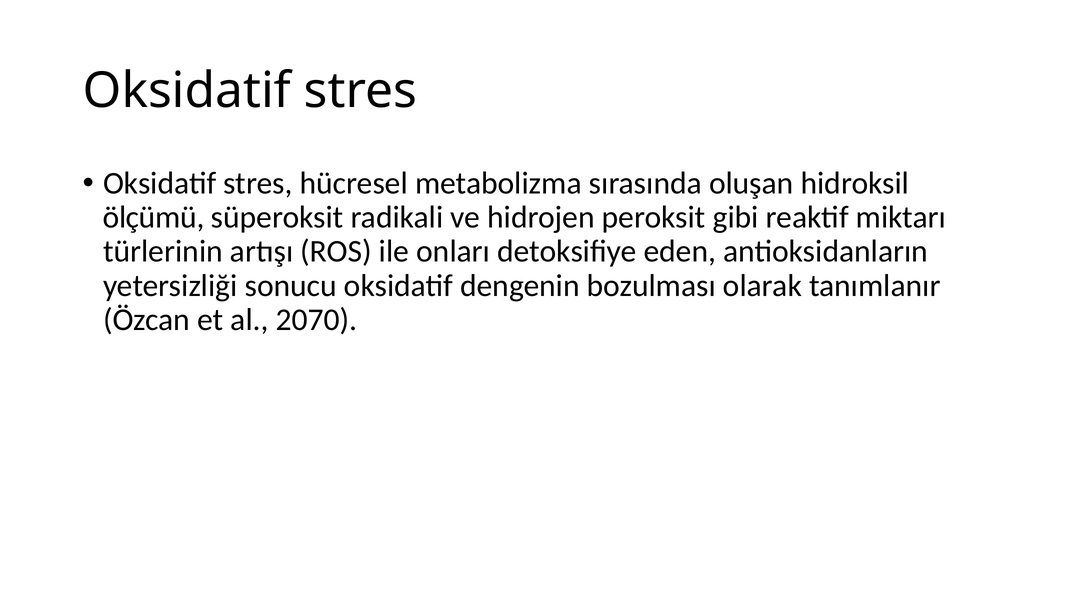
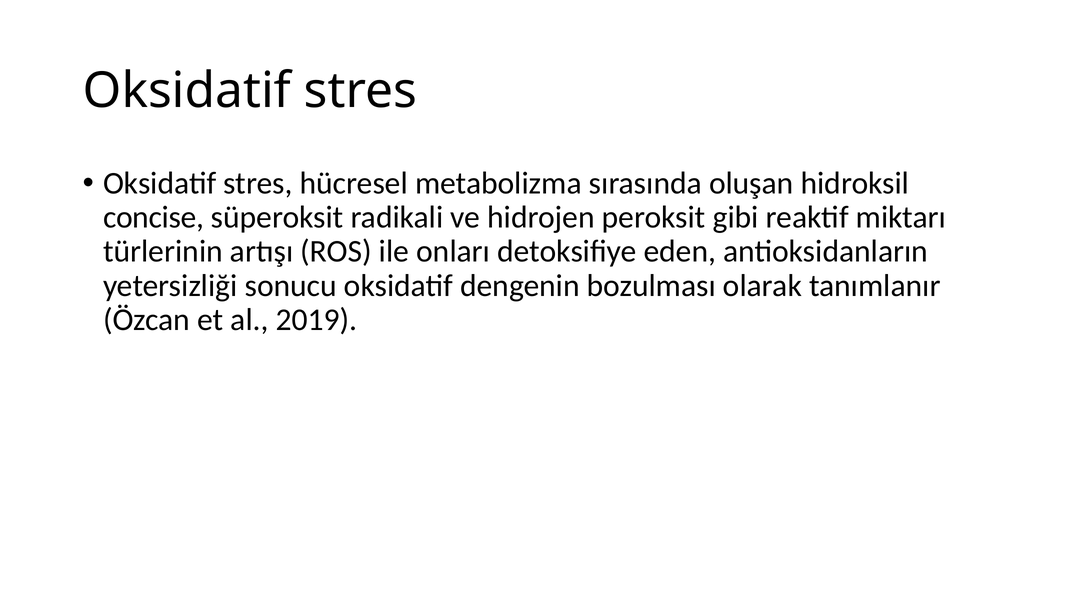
ölçümü: ölçümü -> concise (154, 217)
2070: 2070 -> 2019 (317, 320)
